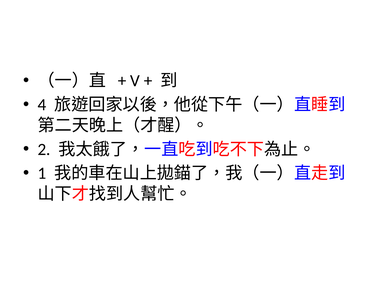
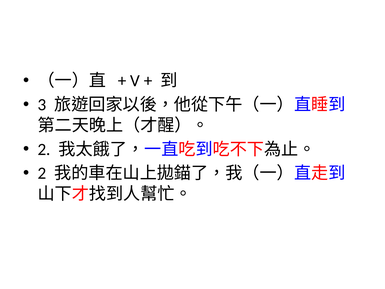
4: 4 -> 3 (42, 105)
1: 1 -> 2 (42, 173)
